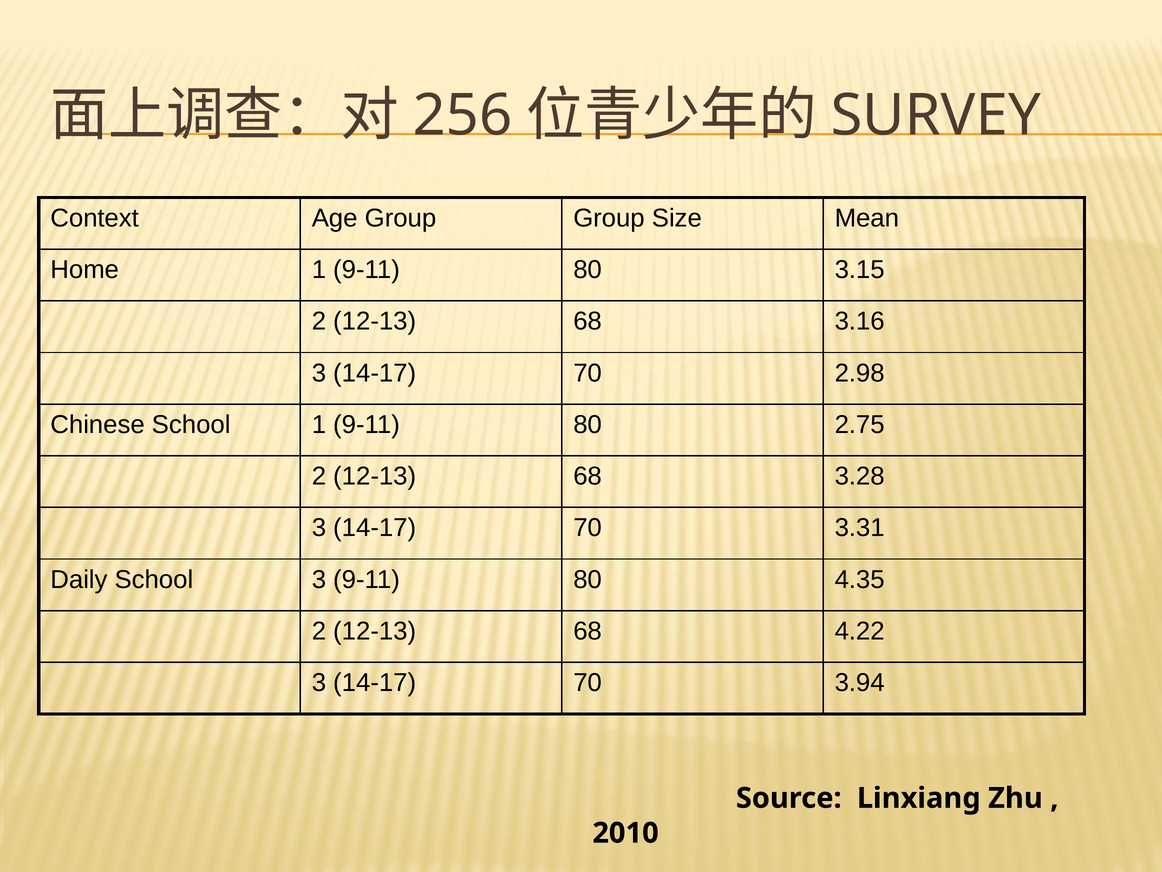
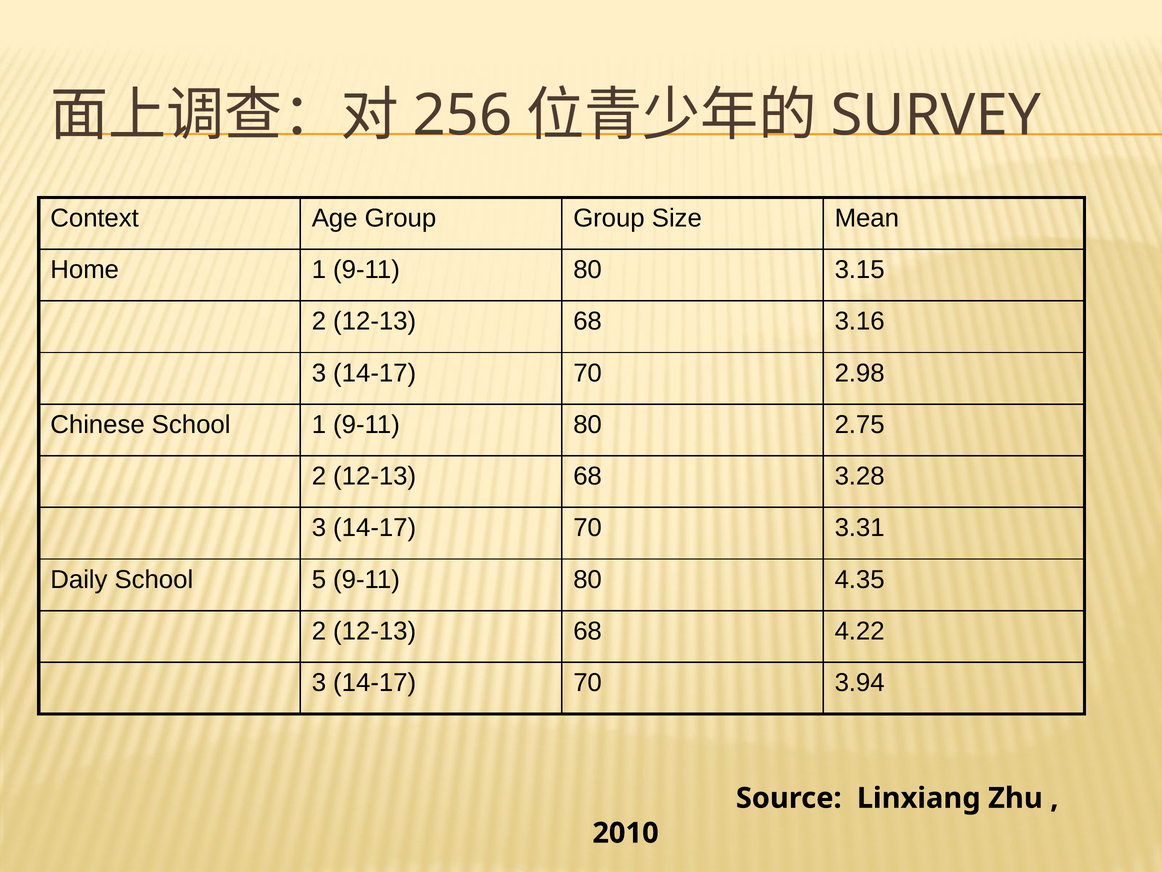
School 3: 3 -> 5 (319, 579)
